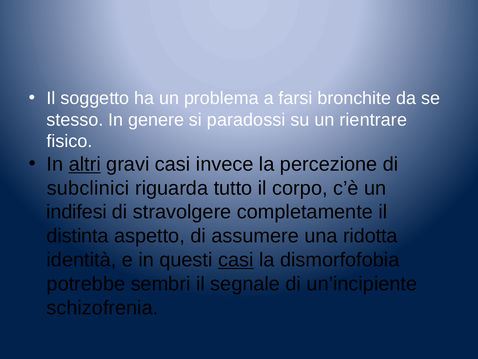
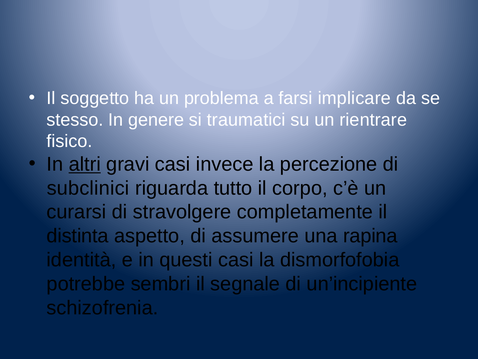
bronchite: bronchite -> implicare (354, 98)
paradossi: paradossi -> traumatici (246, 120)
indifesi: indifesi -> curarsi (76, 212)
ridotta: ridotta -> rapina (370, 236)
casi underline: present -> none (236, 260)
